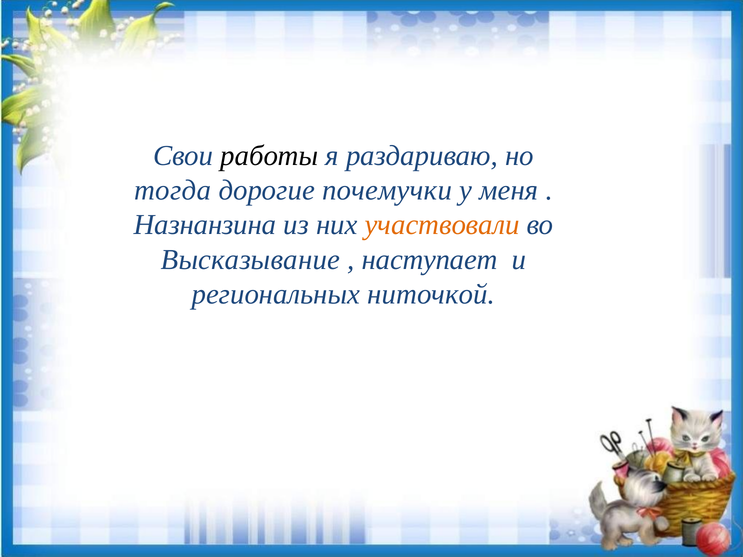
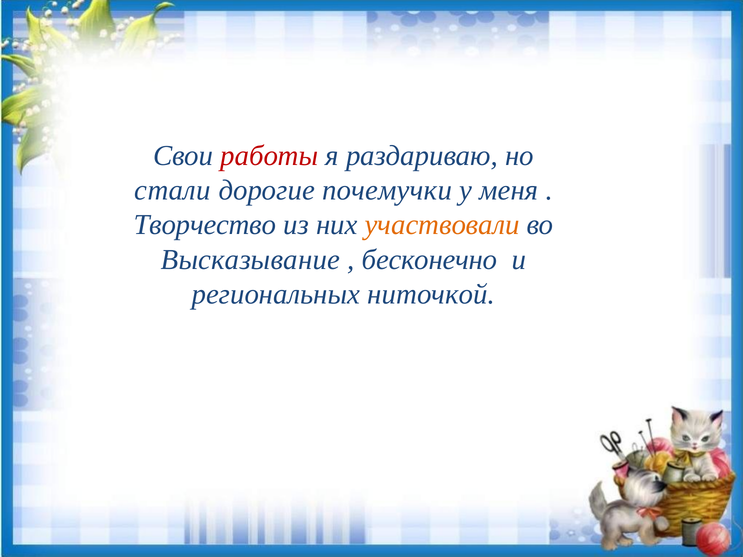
работы colour: black -> red (269, 156)
тогда: тогда -> стали (173, 190)
Назнанзина: Назнанзина -> Творчество (205, 225)
наступает: наступает -> бесконечно (430, 260)
